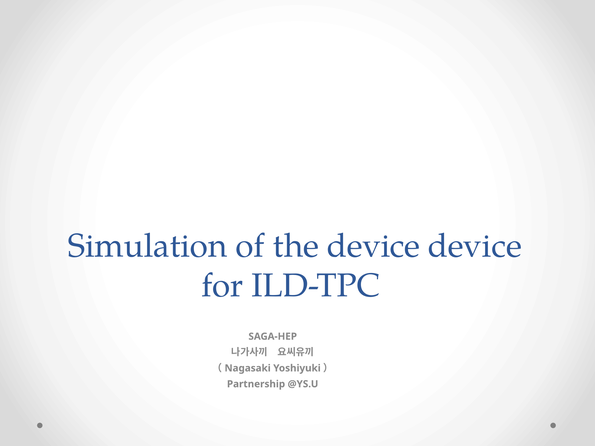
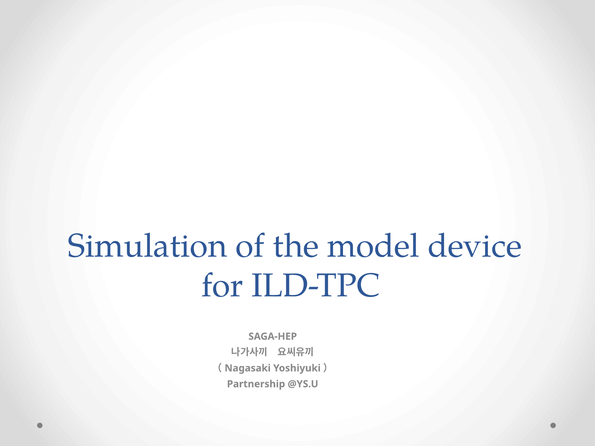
the device: device -> model (373, 246)
